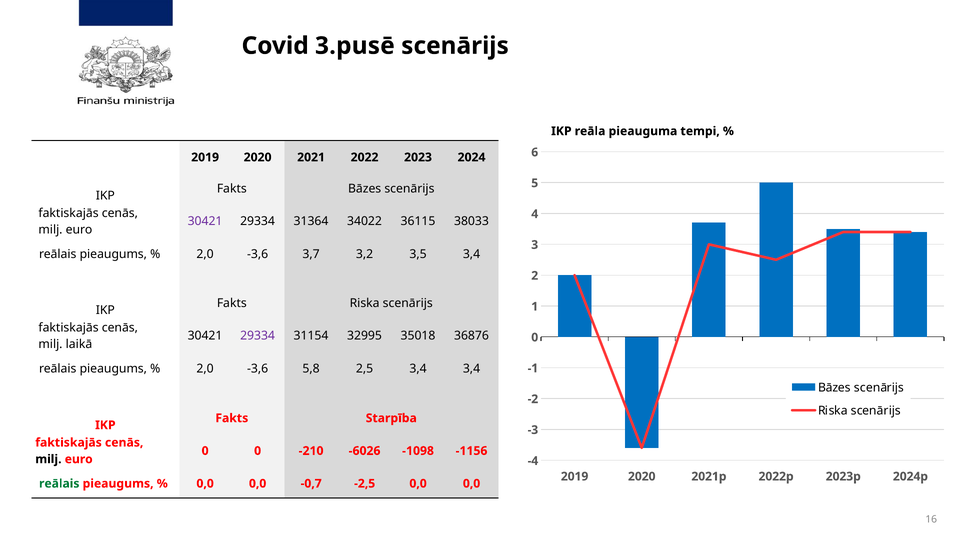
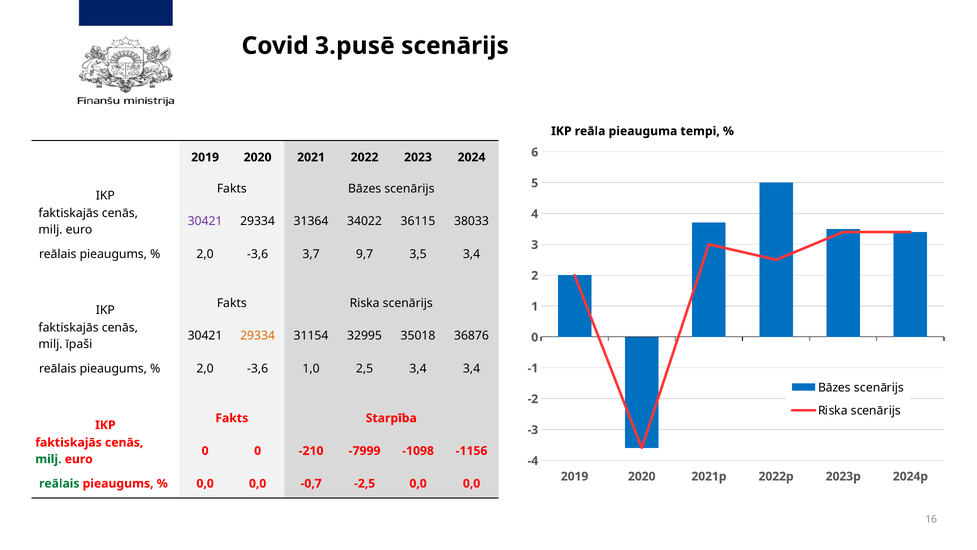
3,2: 3,2 -> 9,7 (365, 254)
29334 colour: purple -> orange (258, 336)
laikā: laikā -> īpaši (79, 344)
5,8: 5,8 -> 1,0 (311, 368)
-6026: -6026 -> -7999 (365, 451)
milj colour: black -> green (48, 459)
